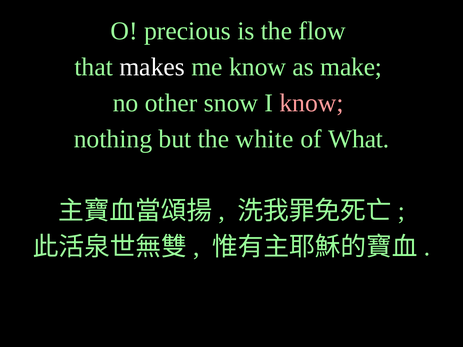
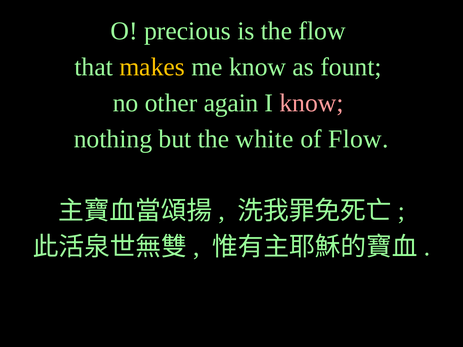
makes colour: white -> yellow (152, 67)
make: make -> fount (351, 67)
snow: snow -> again (231, 103)
of What: What -> Flow (358, 139)
